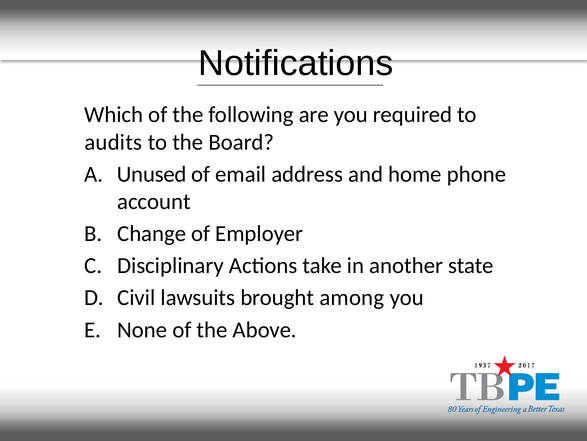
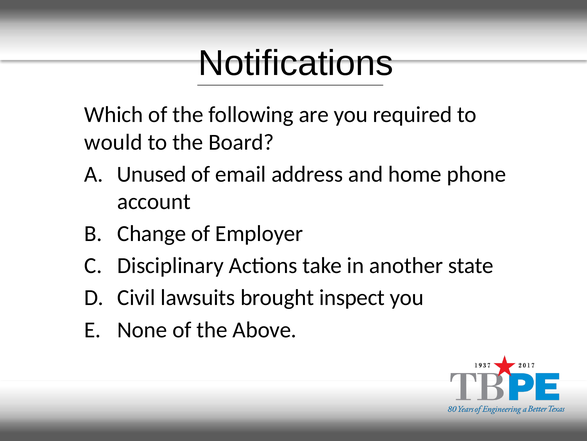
audits: audits -> would (113, 142)
among: among -> inspect (352, 297)
